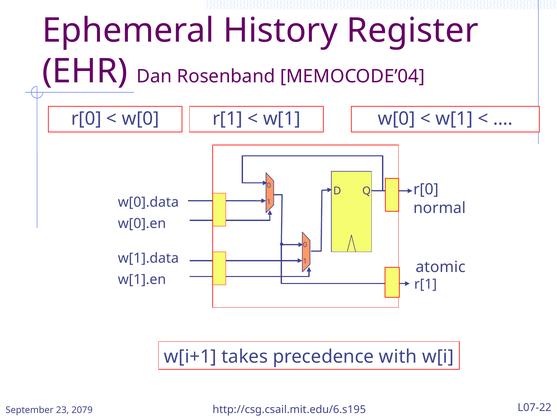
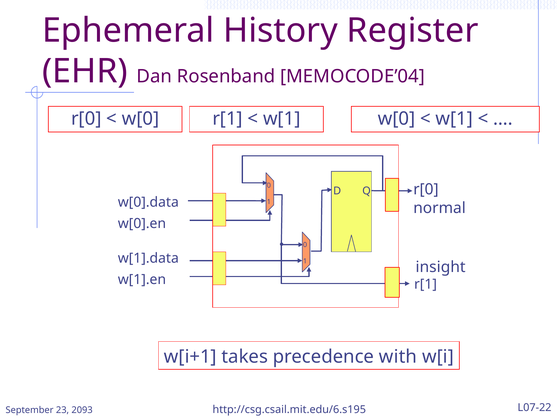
atomic: atomic -> insight (441, 267)
2079: 2079 -> 2093 (82, 410)
